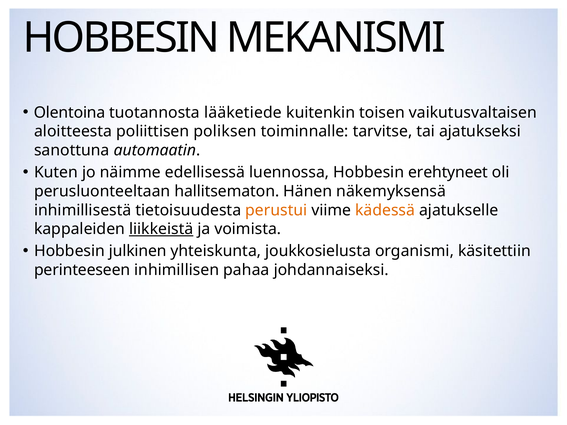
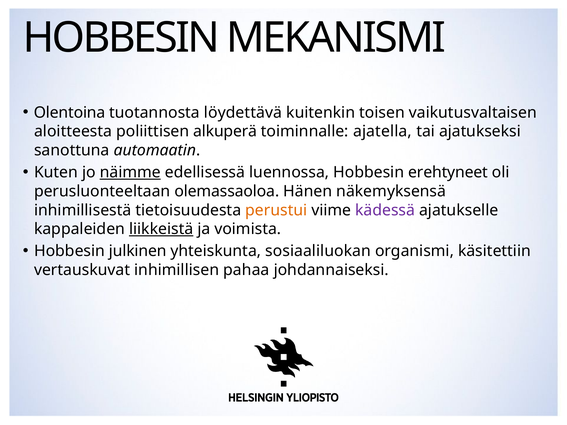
lääketiede: lääketiede -> löydettävä (243, 113)
poliksen: poliksen -> alkuperä (225, 132)
tarvitse: tarvitse -> ajatella (382, 132)
näimme underline: none -> present (130, 172)
hallitsematon: hallitsematon -> olemassaoloa (227, 191)
kädessä colour: orange -> purple (385, 210)
joukkosielusta: joukkosielusta -> sosiaaliluokan (318, 251)
perinteeseen: perinteeseen -> vertauskuvat (82, 270)
